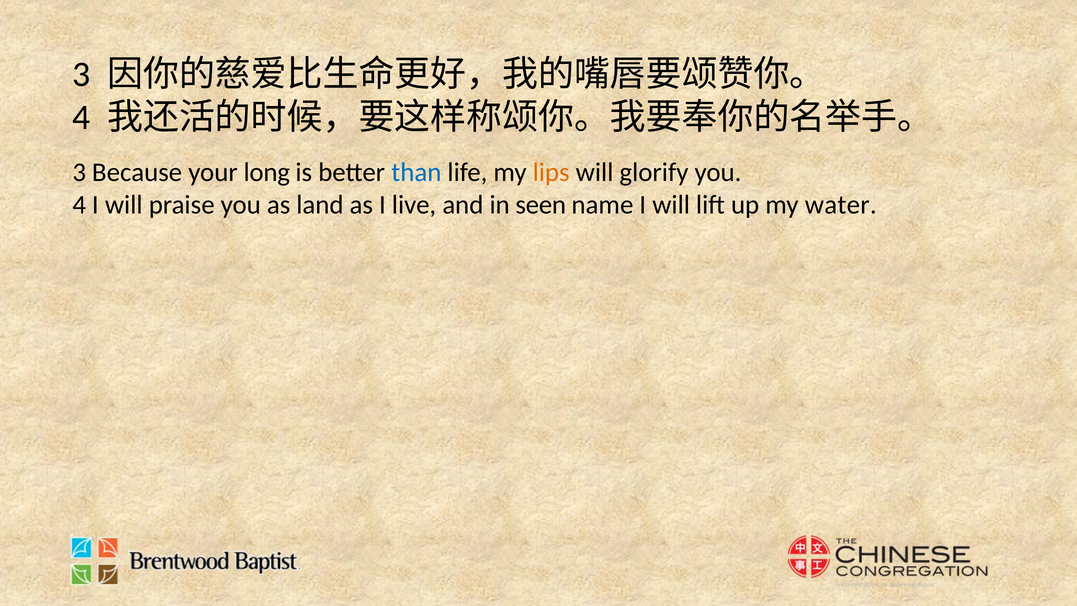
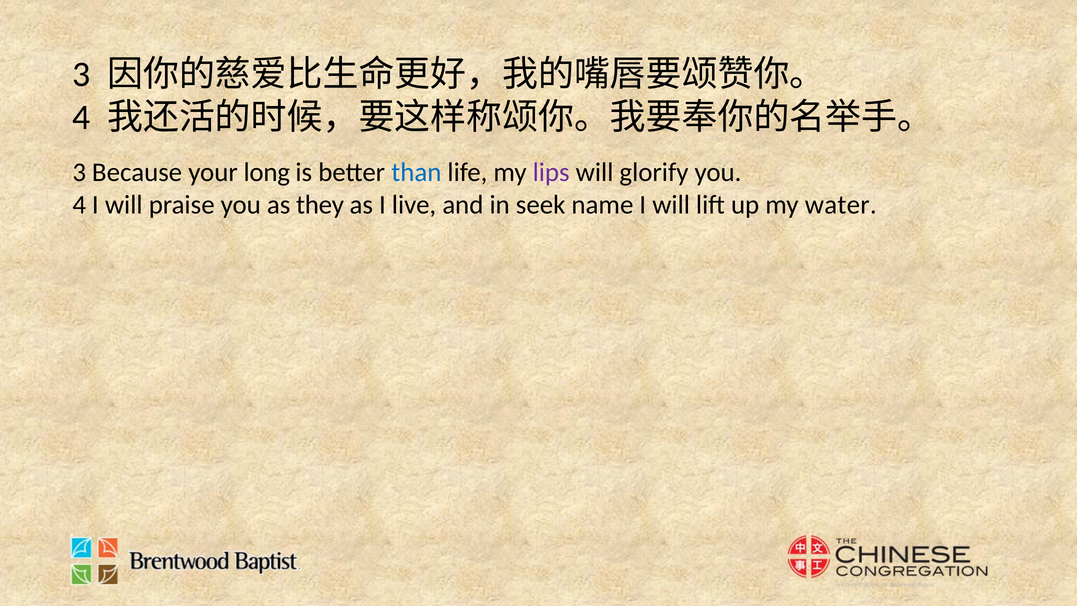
lips colour: orange -> purple (551, 172)
land: land -> they (320, 205)
seen: seen -> seek (541, 205)
